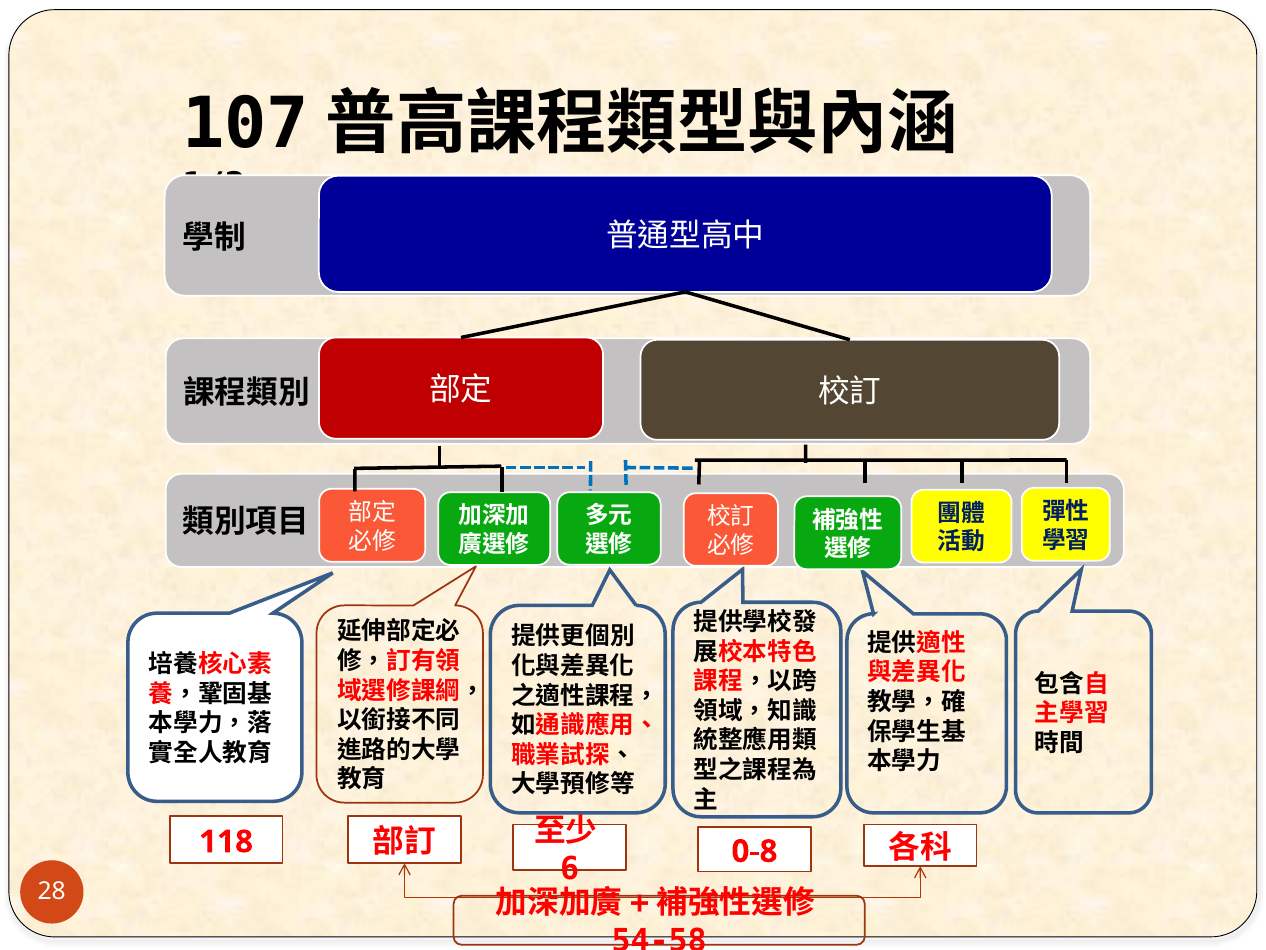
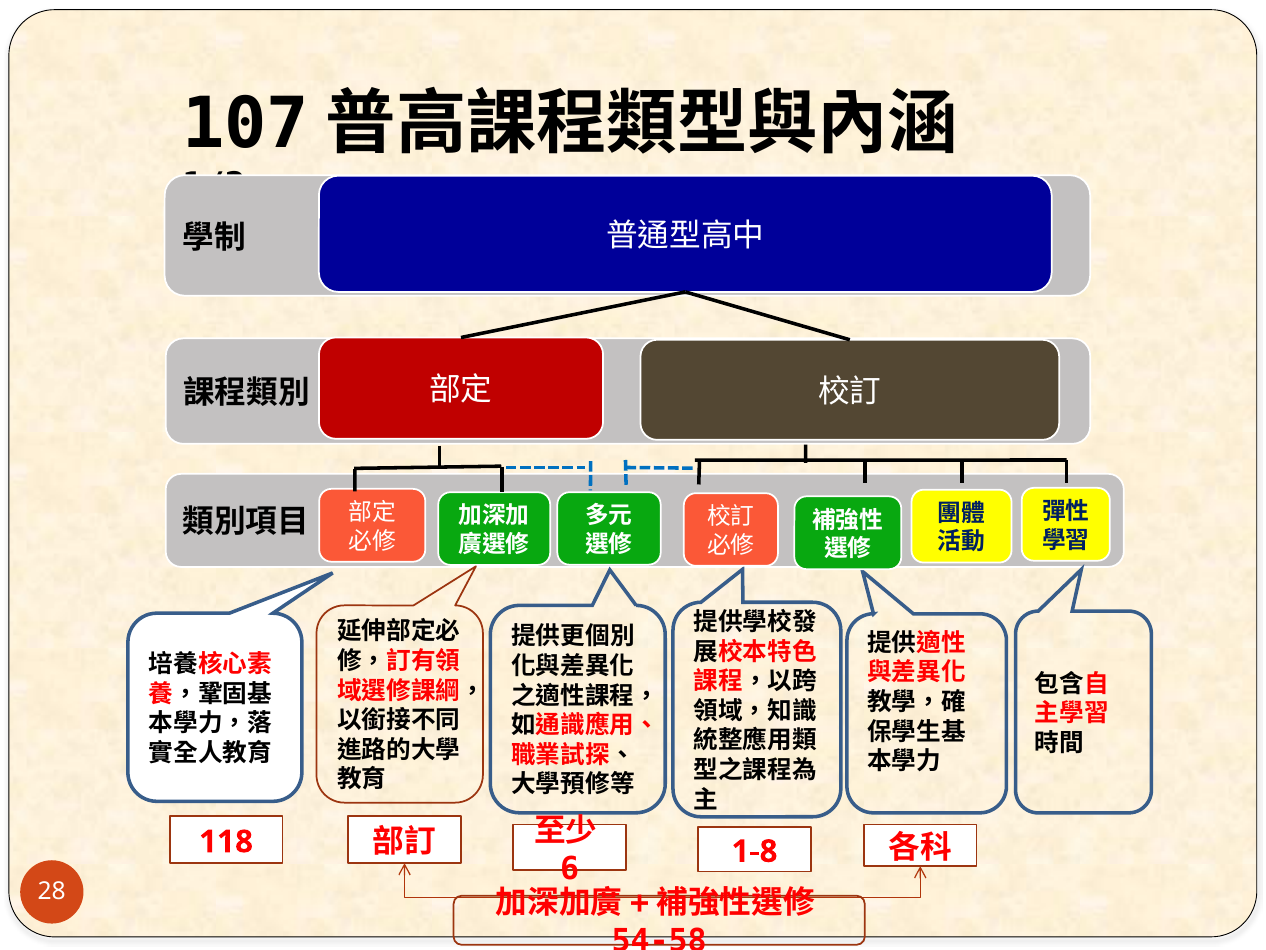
0-8: 0-8 -> 1-8 (755, 851)
